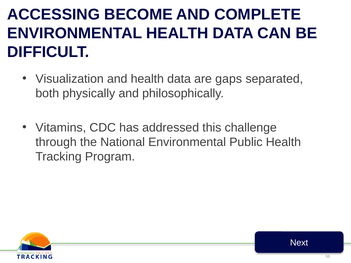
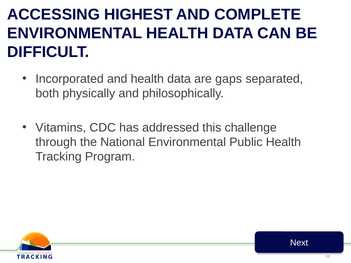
BECOME: BECOME -> HIGHEST (139, 15)
Visualization: Visualization -> Incorporated (70, 79)
